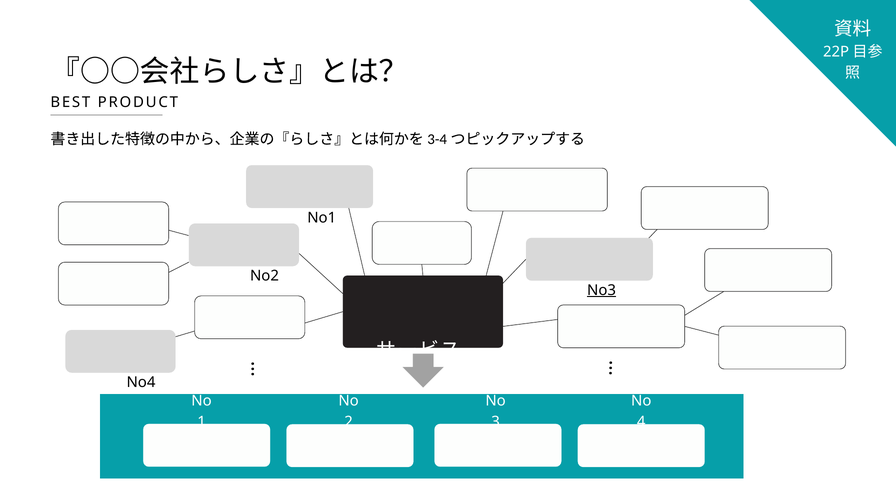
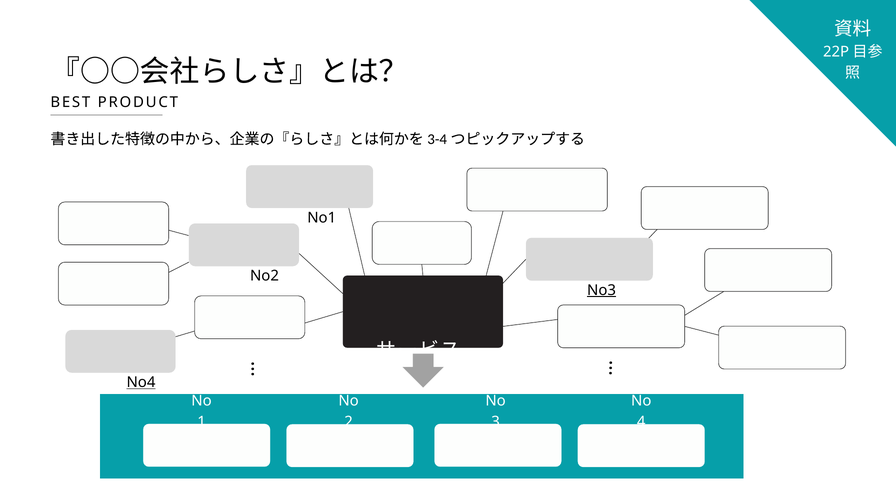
No4 underline: none -> present (141, 382)
